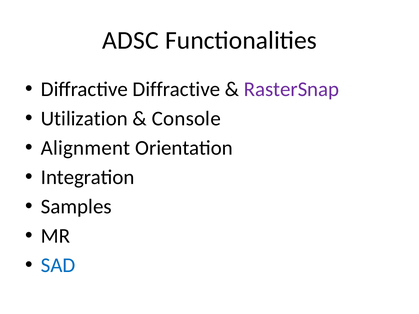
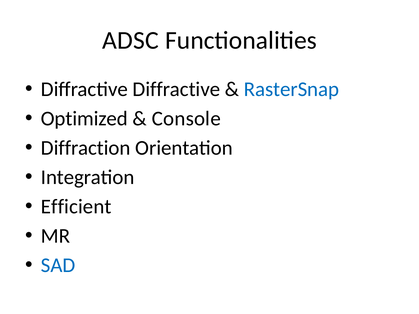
RasterSnap colour: purple -> blue (292, 89)
Utilization: Utilization -> Optimized (84, 119)
Alignment: Alignment -> Diffraction (86, 148)
Samples: Samples -> Efficient (76, 207)
